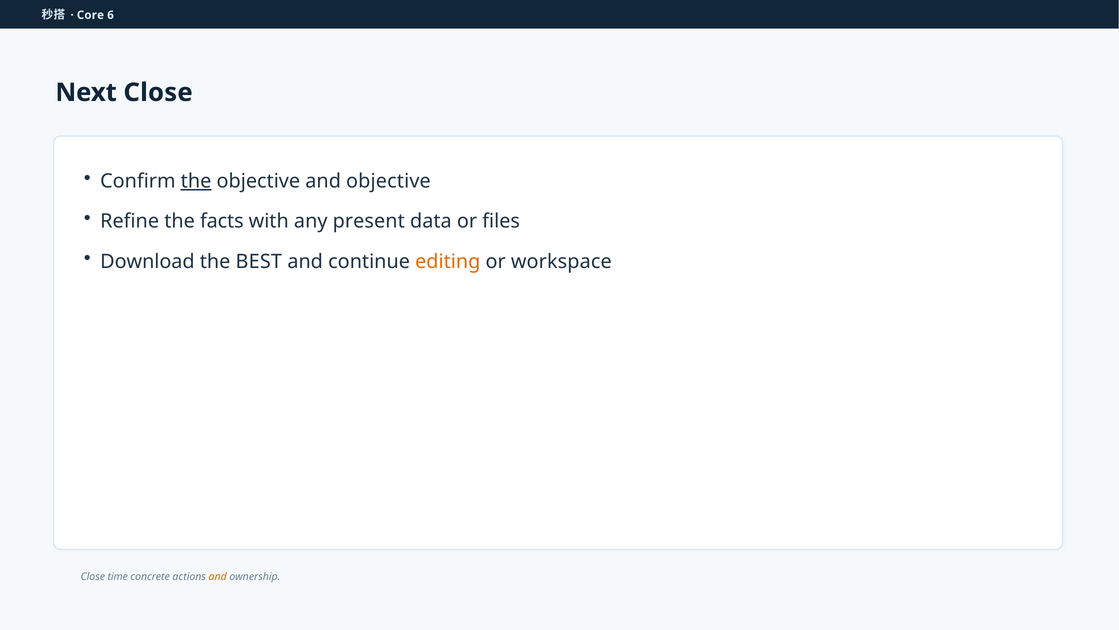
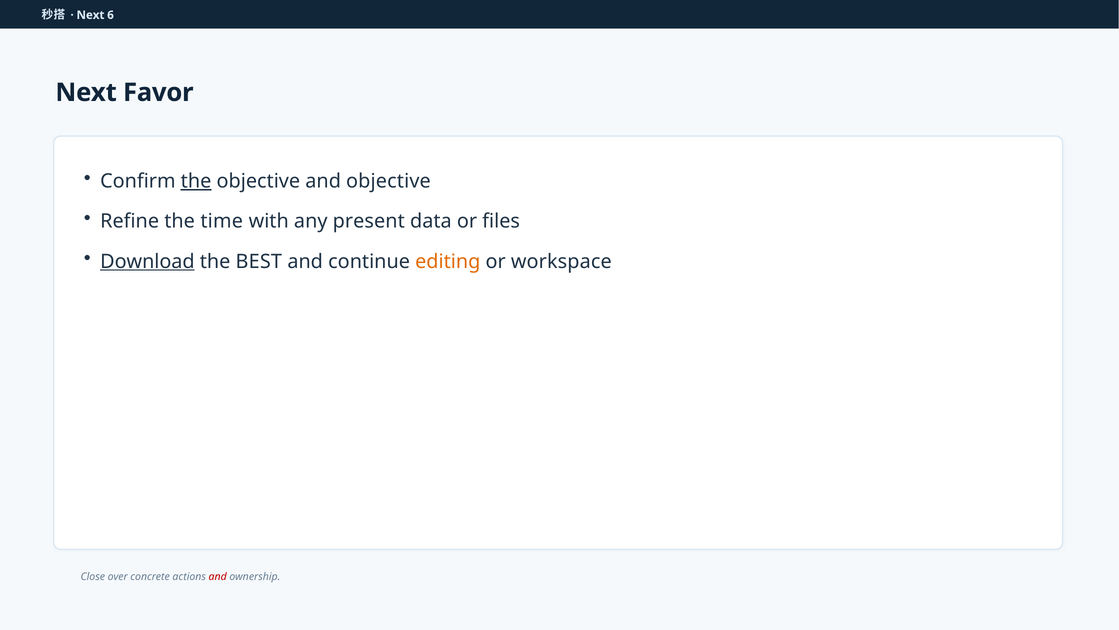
Core: Core -> Next (90, 15)
Next Close: Close -> Favor (158, 92)
facts: facts -> time (222, 221)
Download underline: none -> present (147, 261)
time: time -> over (118, 576)
and colour: orange -> red (218, 576)
